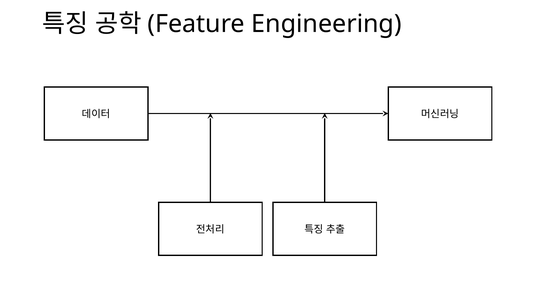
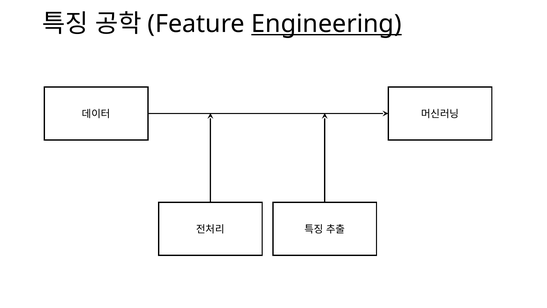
Engineering underline: none -> present (326, 24)
